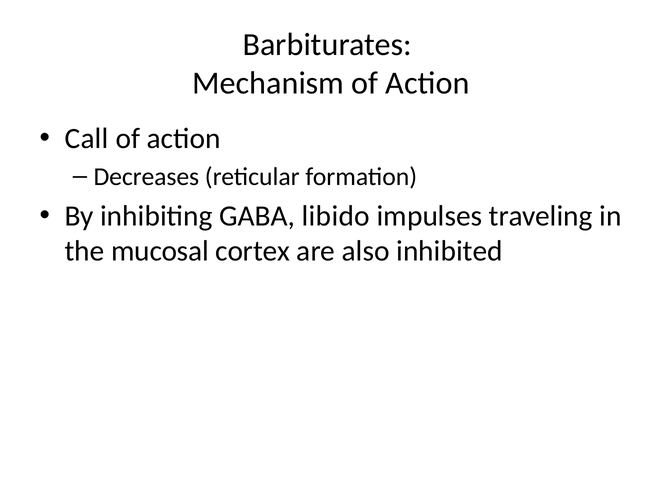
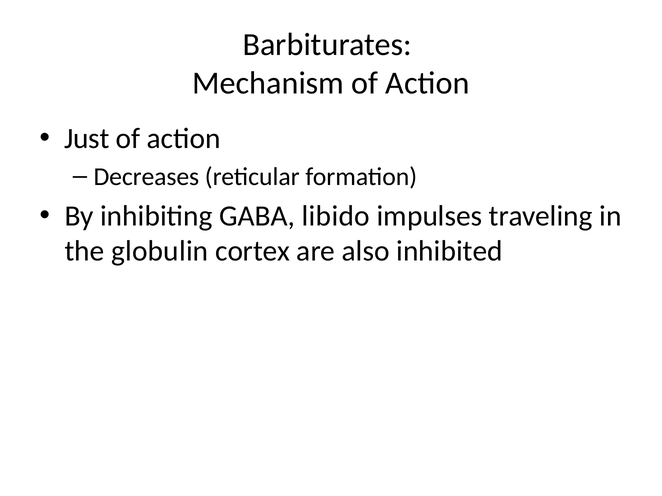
Call: Call -> Just (87, 139)
mucosal: mucosal -> globulin (160, 251)
